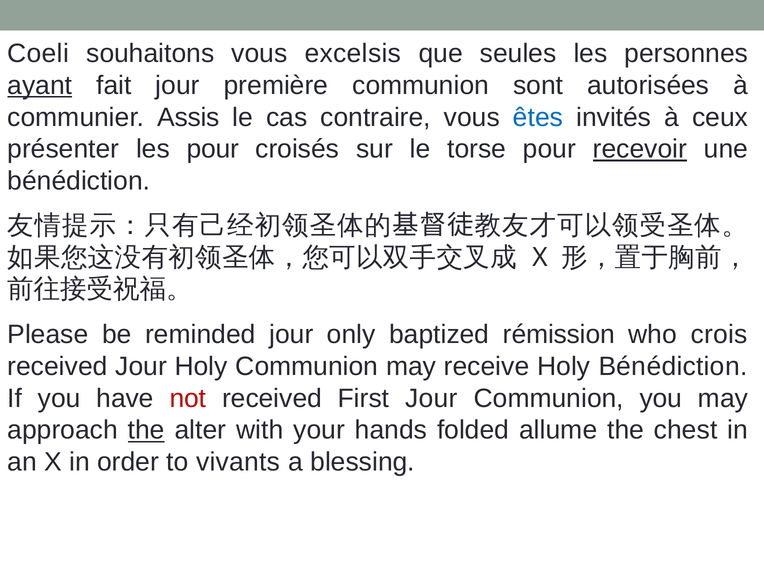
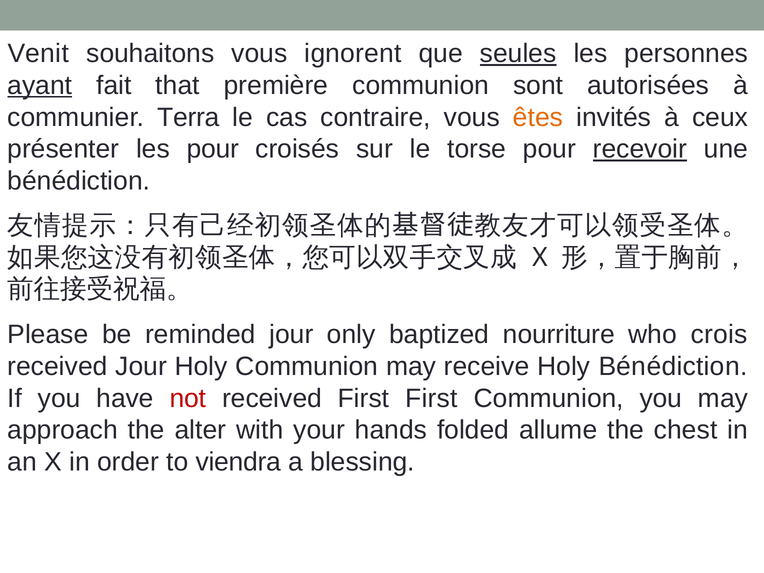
Coeli: Coeli -> Venit (38, 54)
excelsis: excelsis -> ignorent (353, 54)
seules underline: none -> present (518, 54)
fait jour: jour -> that (178, 85)
Assis: Assis -> Terra (188, 117)
êtes colour: blue -> orange (538, 117)
rémission: rémission -> nourriture (559, 335)
First Jour: Jour -> First (431, 398)
the underline: present -> none (146, 430)
vivants: vivants -> viendra (238, 462)
